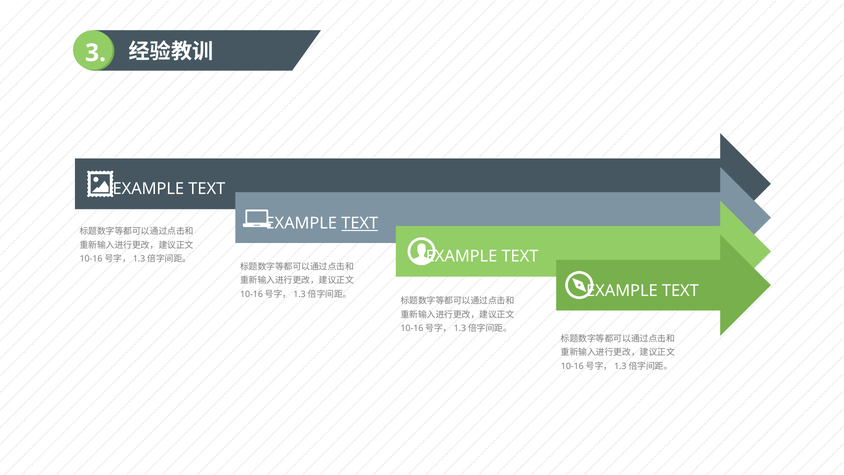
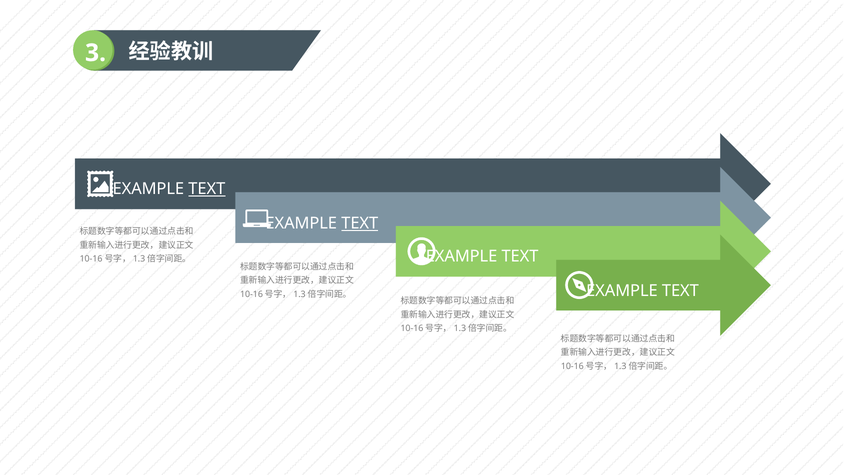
TEXT underline: none -> present (207, 189)
